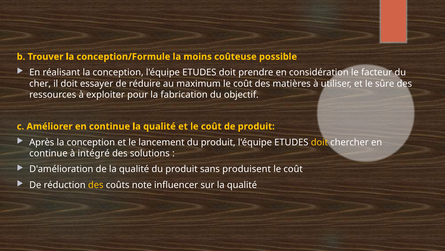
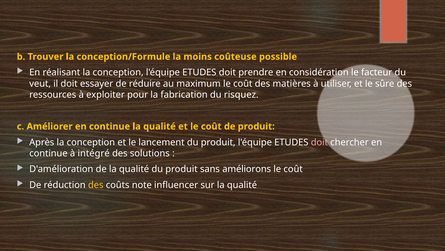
cher: cher -> veut (40, 83)
objectif: objectif -> risquez (241, 95)
doit colour: yellow -> pink (319, 142)
produisent: produisent -> améliorons (247, 169)
